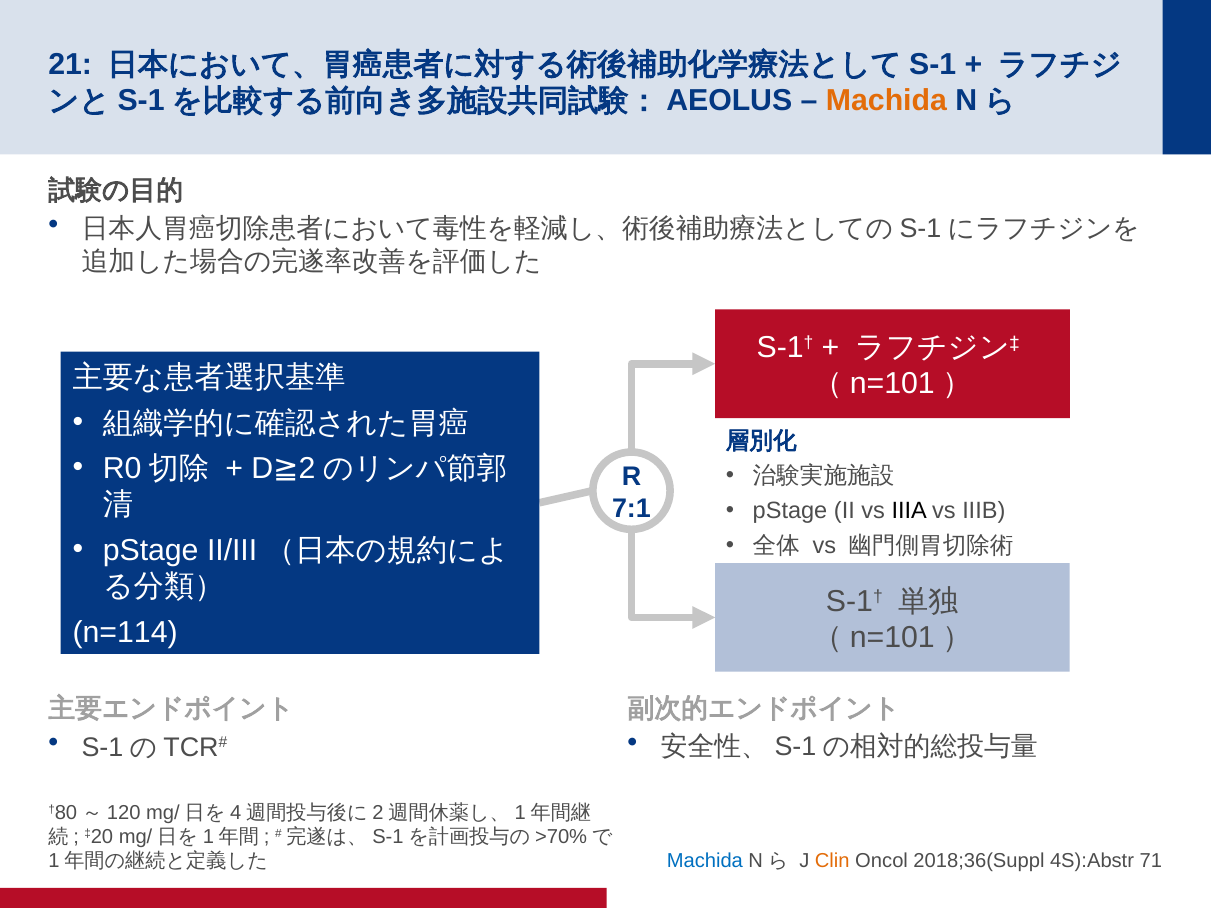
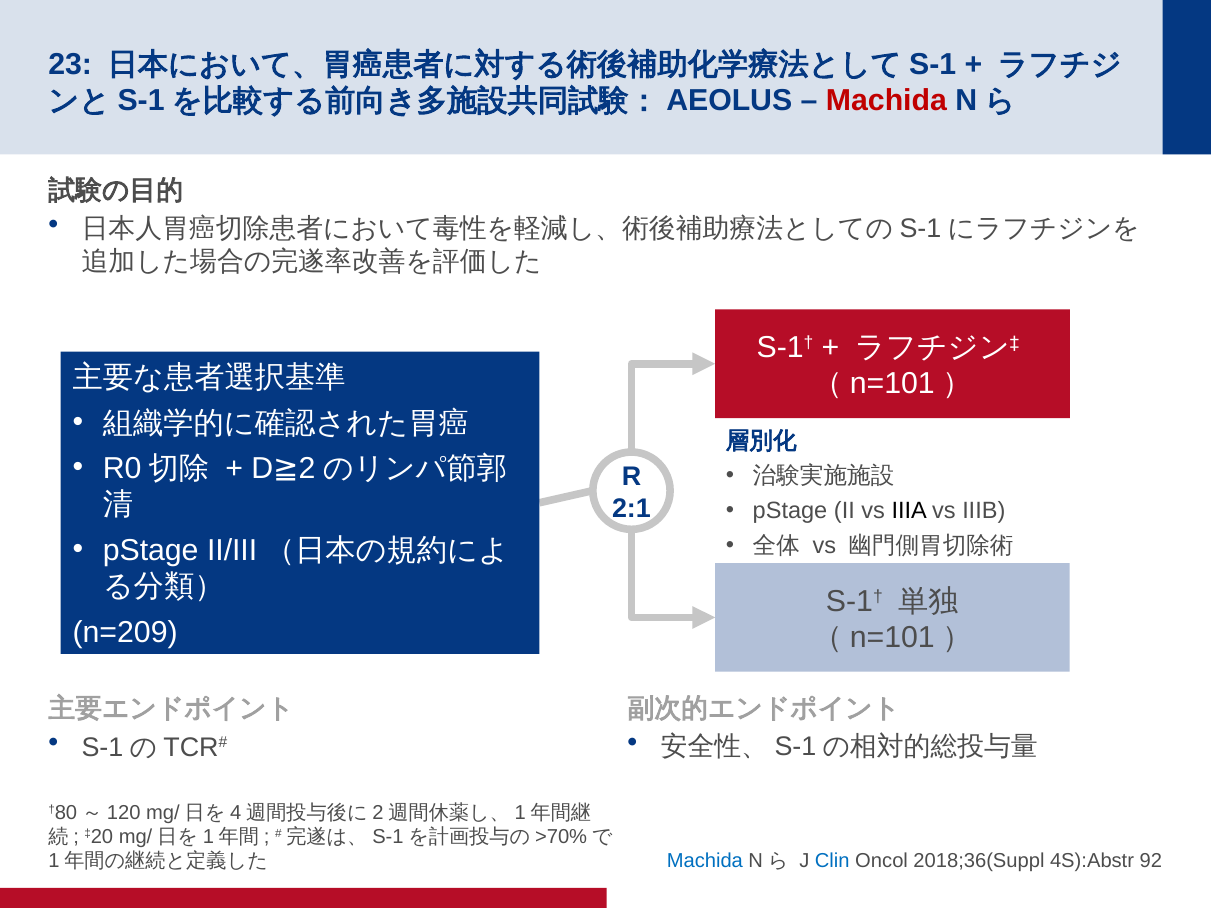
21: 21 -> 23 (70, 64)
Machida colour: orange -> red (886, 101)
7:1: 7:1 -> 2:1 (631, 509)
n=114: n=114 -> n=209 (125, 632)
Clin colour: orange -> blue (832, 861)
71: 71 -> 92 (1151, 861)
